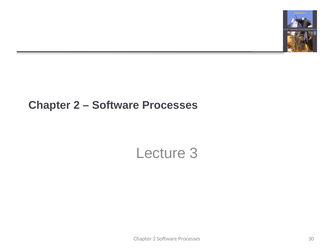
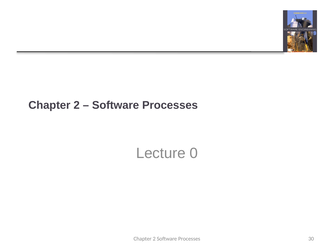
3: 3 -> 0 (194, 154)
